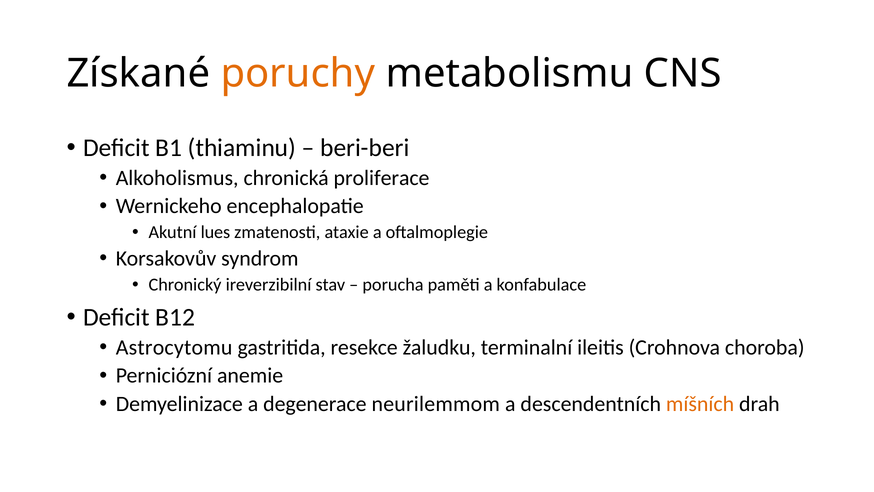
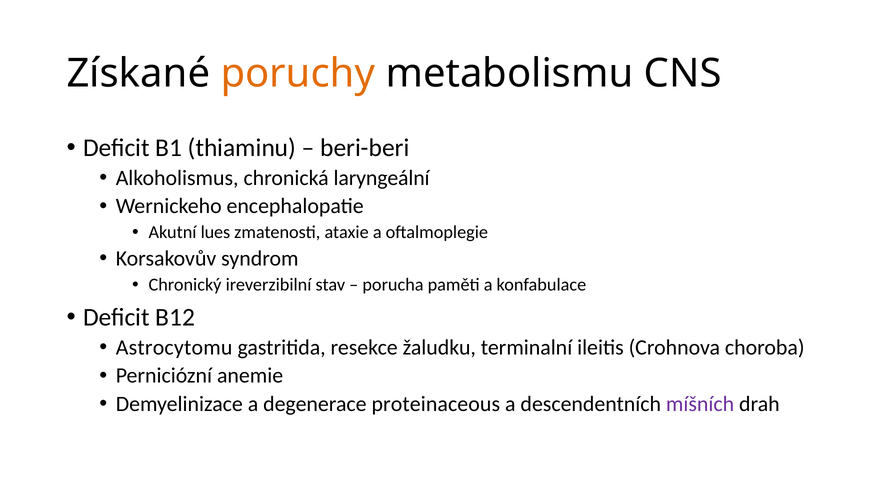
proliferace: proliferace -> laryngeální (382, 178)
neurilemmom: neurilemmom -> proteinaceous (436, 404)
míšních colour: orange -> purple (700, 404)
